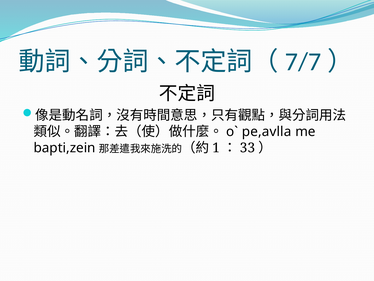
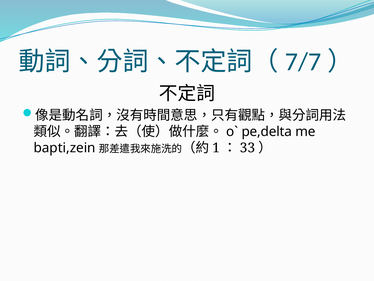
pe,avlla: pe,avlla -> pe,delta (267, 131)
